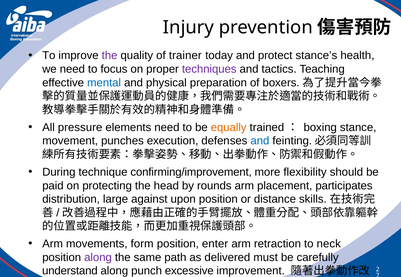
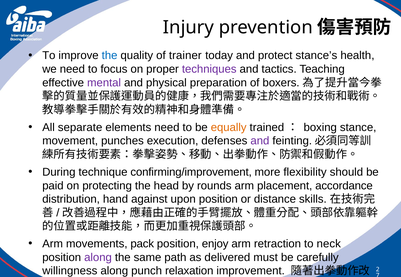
the colour: purple -> blue (110, 56)
mental colour: blue -> purple (104, 83)
pressure: pressure -> separate (80, 128)
and colour: blue -> purple (260, 141)
participates: participates -> accordance (344, 186)
large: large -> hand (116, 200)
form: form -> pack (142, 244)
enter: enter -> enjoy (215, 244)
understand: understand -> willingness (70, 272)
excessive: excessive -> relaxation (189, 272)
